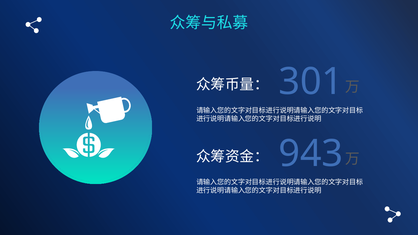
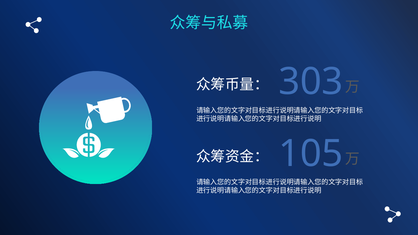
301: 301 -> 303 (311, 82)
943: 943 -> 105 (311, 154)
